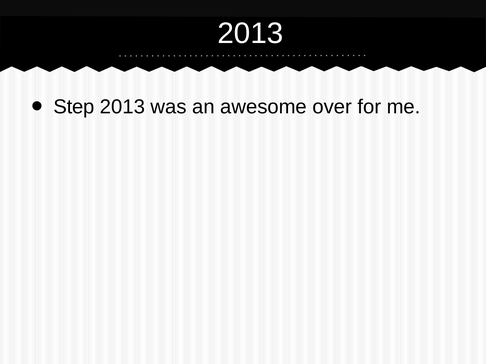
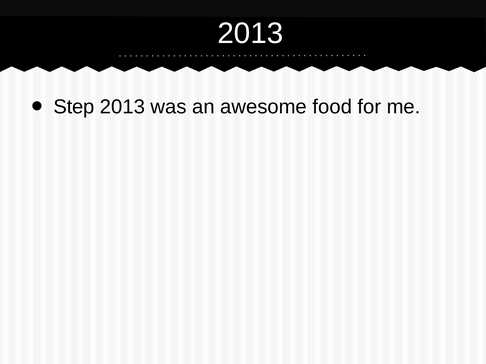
over: over -> food (332, 107)
